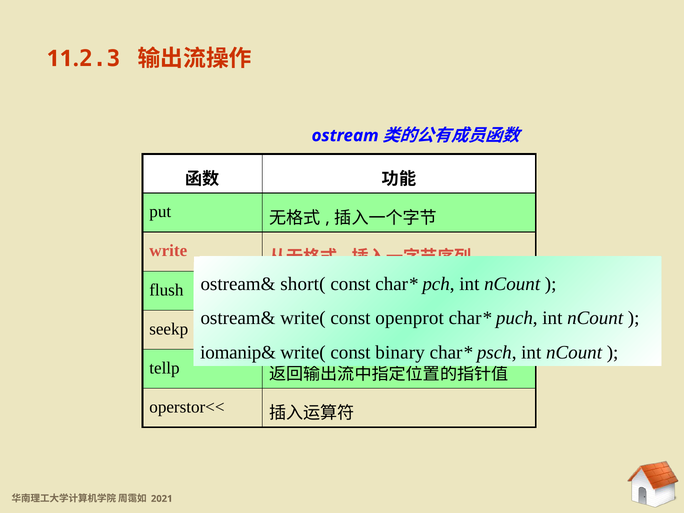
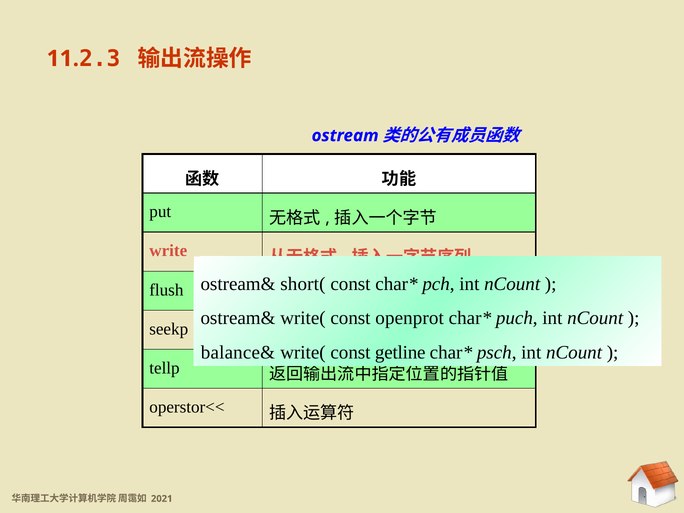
iomanip&: iomanip& -> balance& (238, 352)
binary: binary -> getline (400, 352)
